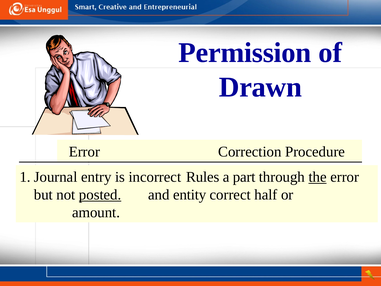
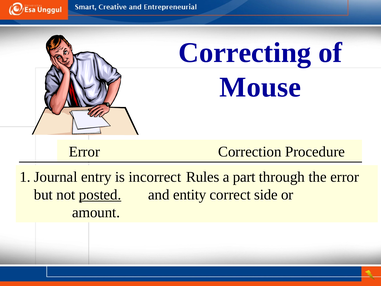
Permission: Permission -> Correcting (245, 53)
Drawn: Drawn -> Mouse (260, 87)
the underline: present -> none (318, 177)
half: half -> side (266, 195)
